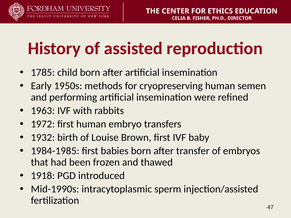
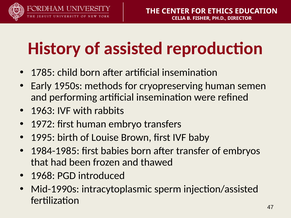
1932: 1932 -> 1995 (43, 138)
1918: 1918 -> 1968 (43, 176)
